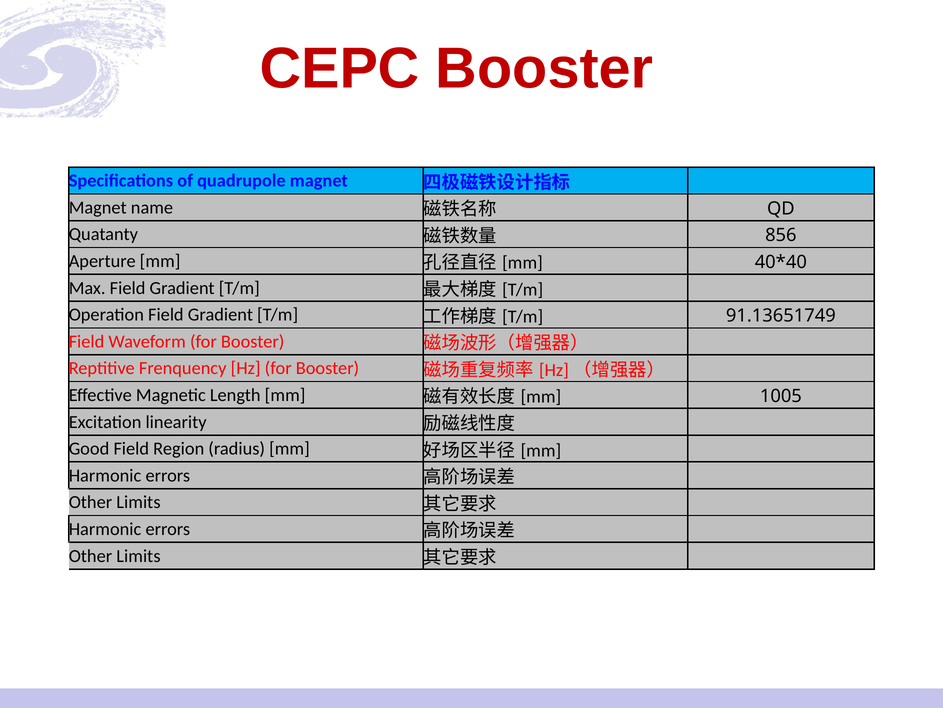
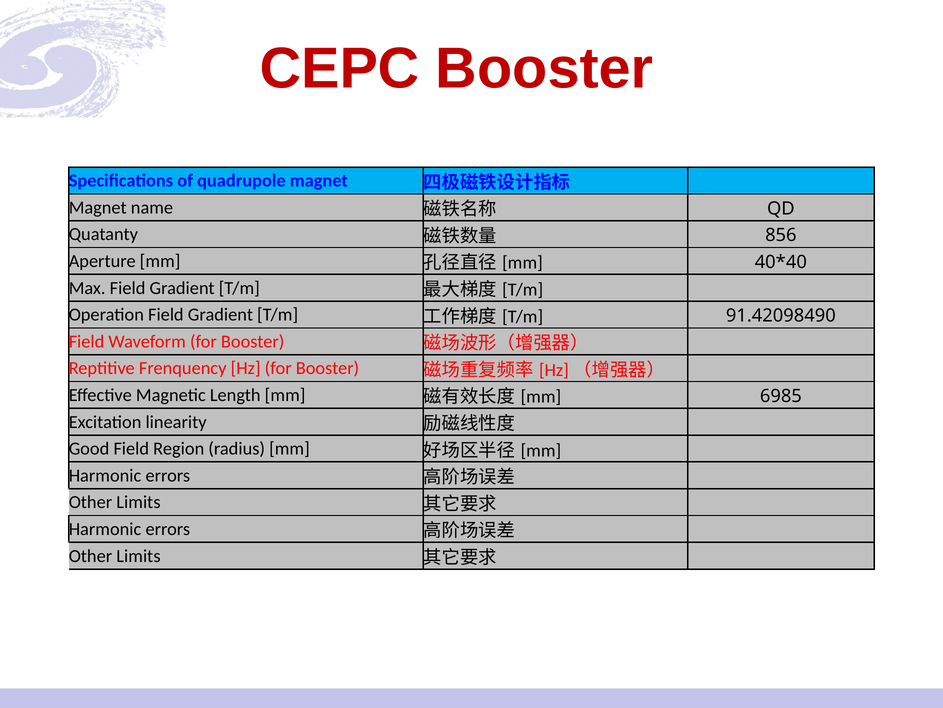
91.13651749: 91.13651749 -> 91.42098490 (781, 315)
1005: 1005 -> 6985 (781, 396)
